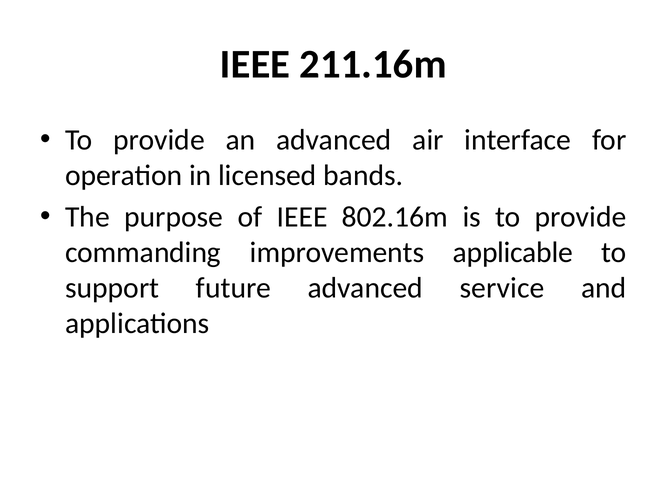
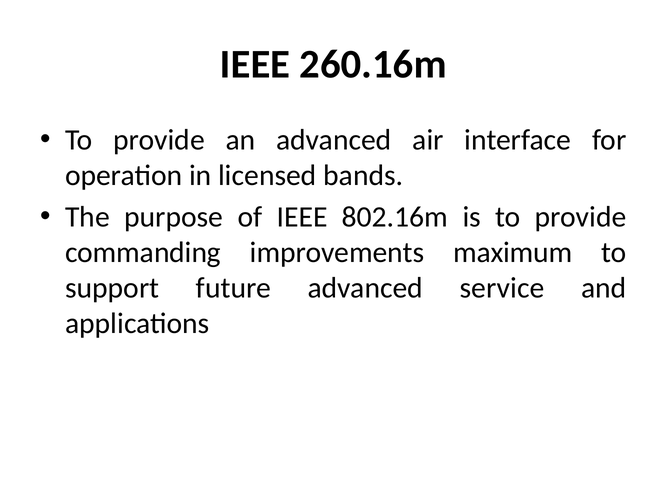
211.16m: 211.16m -> 260.16m (373, 65)
applicable: applicable -> maximum (513, 253)
